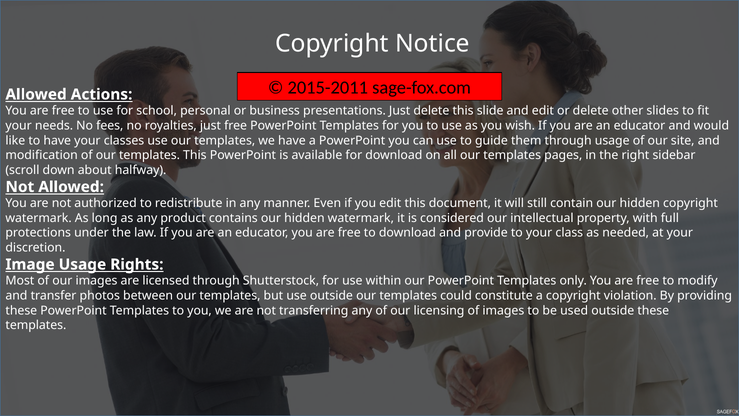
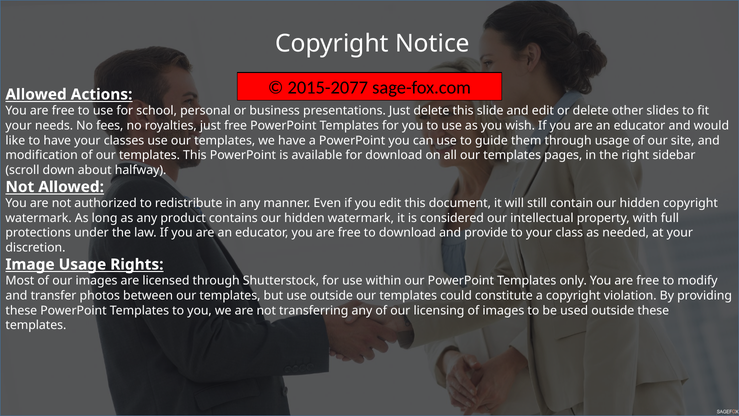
2015-2011: 2015-2011 -> 2015-2077 (328, 88)
